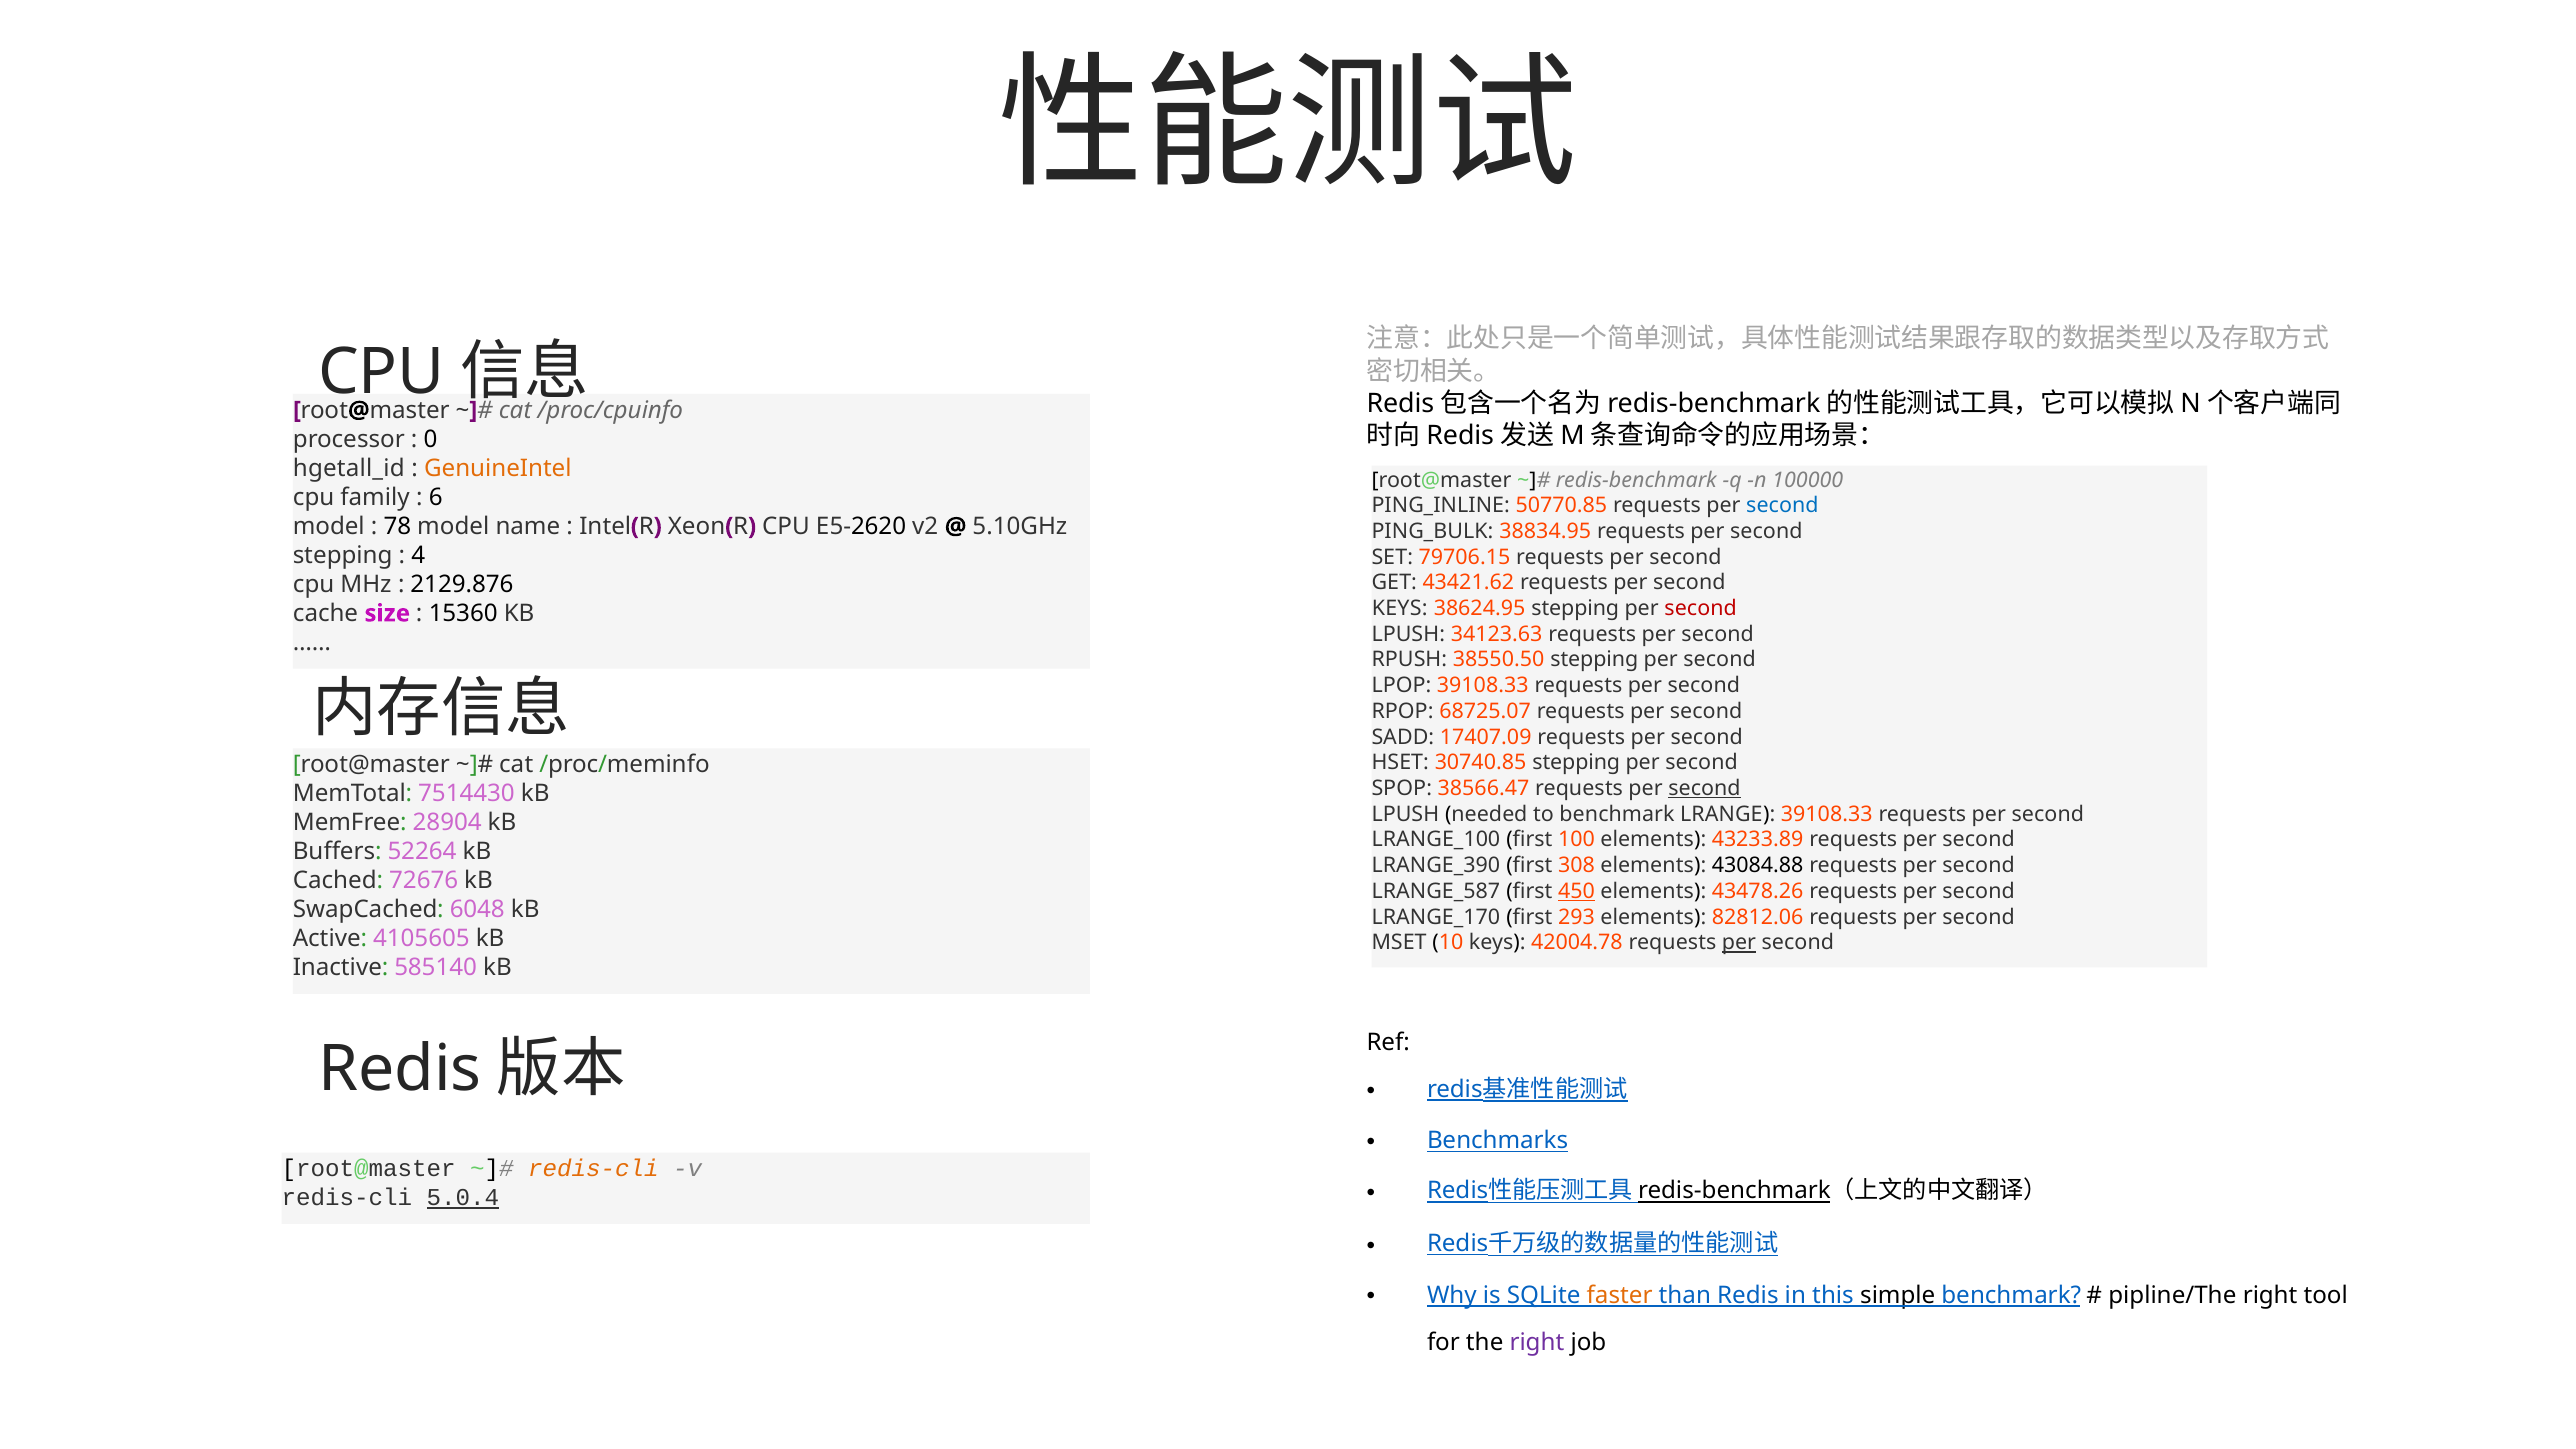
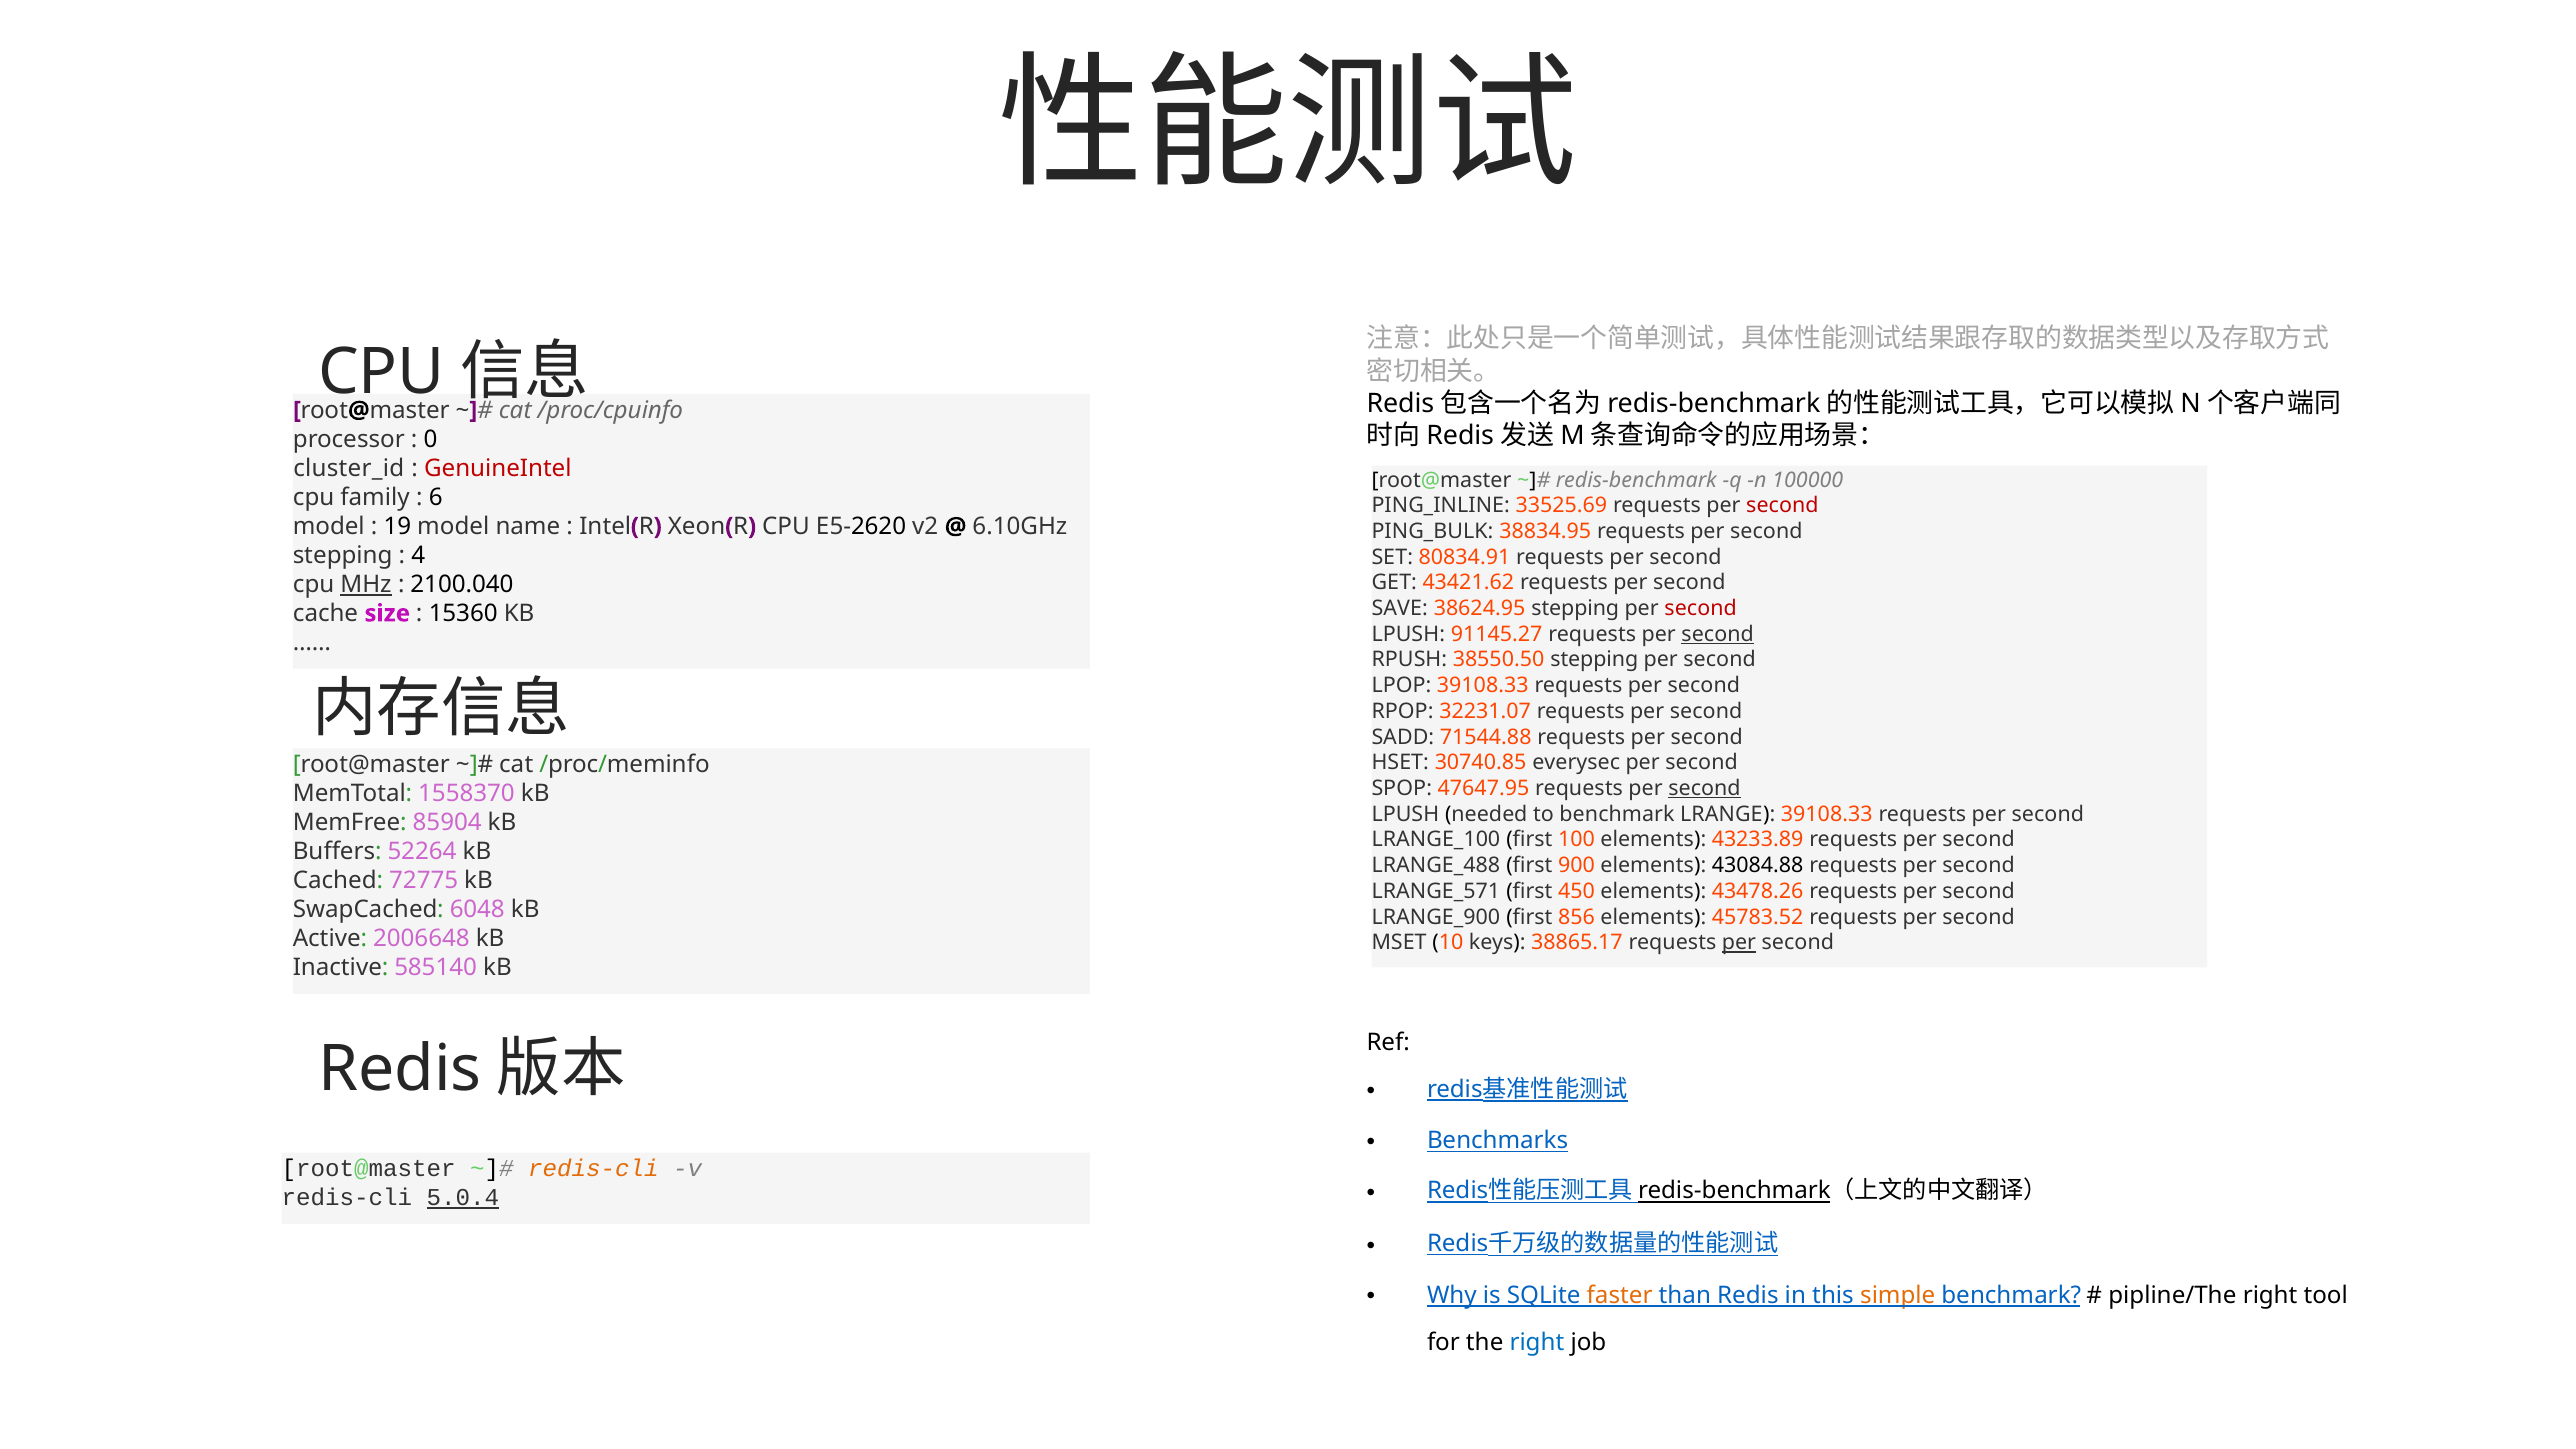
hgetall_id: hgetall_id -> cluster_id (349, 468)
GenuineIntel colour: orange -> red (498, 468)
50770.85: 50770.85 -> 33525.69 (1561, 506)
second colour: blue -> red (1782, 506)
78: 78 -> 19 (398, 526)
5.10GHz: 5.10GHz -> 6.10GHz (1020, 526)
79706.15: 79706.15 -> 80834.91 (1464, 557)
MHz underline: none -> present (366, 584)
2129.876: 2129.876 -> 2100.040 (462, 584)
KEYS: KEYS -> SAVE (1400, 608)
34123.63: 34123.63 -> 91145.27 (1497, 634)
second underline: none -> present (1718, 634)
68725.07: 68725.07 -> 32231.07 (1485, 711)
17407.09: 17407.09 -> 71544.88 (1486, 737)
30740.85 stepping: stepping -> everysec (1576, 763)
38566.47: 38566.47 -> 47647.95 (1483, 788)
7514430: 7514430 -> 1558370 (466, 793)
28904: 28904 -> 85904 (447, 823)
LRANGE_390: LRANGE_390 -> LRANGE_488 (1436, 866)
308: 308 -> 900 (1577, 866)
72676: 72676 -> 72775 (424, 881)
LRANGE_587: LRANGE_587 -> LRANGE_571 (1436, 891)
450 underline: present -> none (1577, 891)
LRANGE_170: LRANGE_170 -> LRANGE_900 (1436, 917)
293: 293 -> 856 (1577, 917)
82812.06: 82812.06 -> 45783.52 (1758, 917)
4105605: 4105605 -> 2006648 (421, 939)
42004.78: 42004.78 -> 38865.17 (1577, 943)
simple colour: black -> orange (1898, 1295)
right colour: purple -> blue (1537, 1342)
